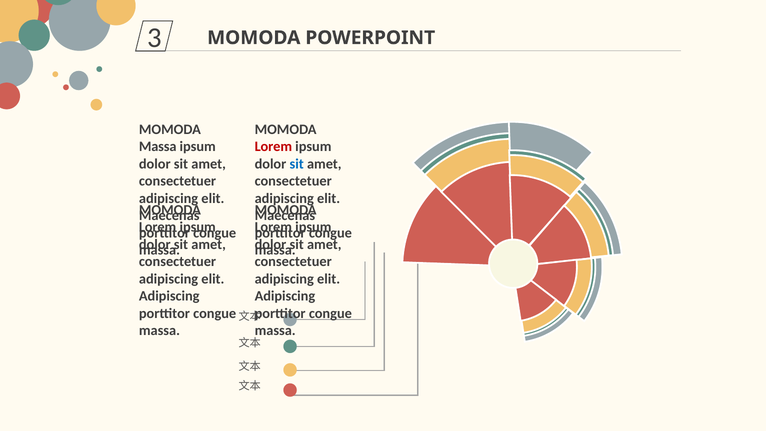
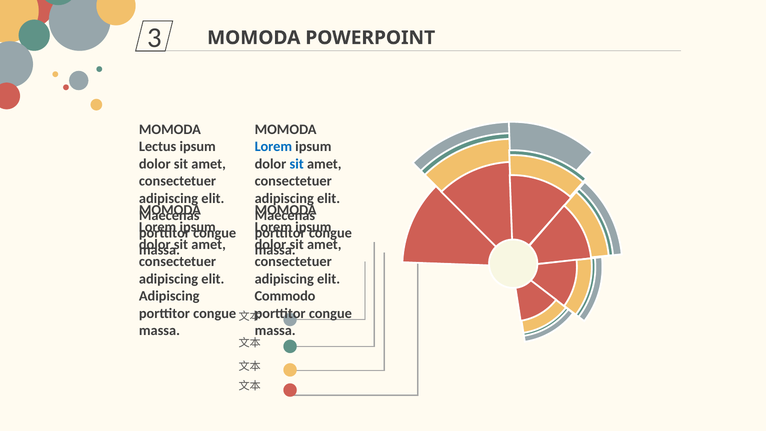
Massa: Massa -> Lectus (158, 147)
Lorem colour: red -> blue (273, 147)
Adipiscing: Adipiscing -> Commodo (285, 296)
